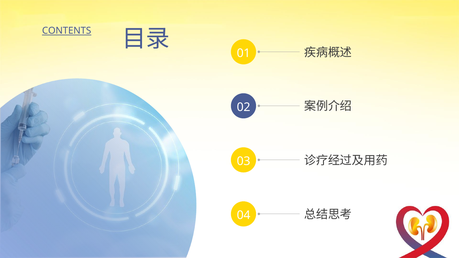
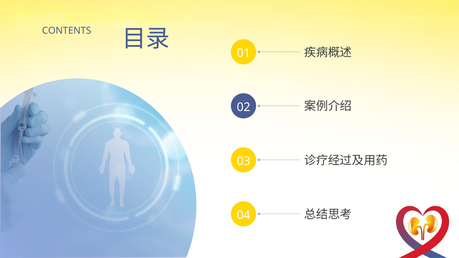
CONTENTS underline: present -> none (67, 31)
